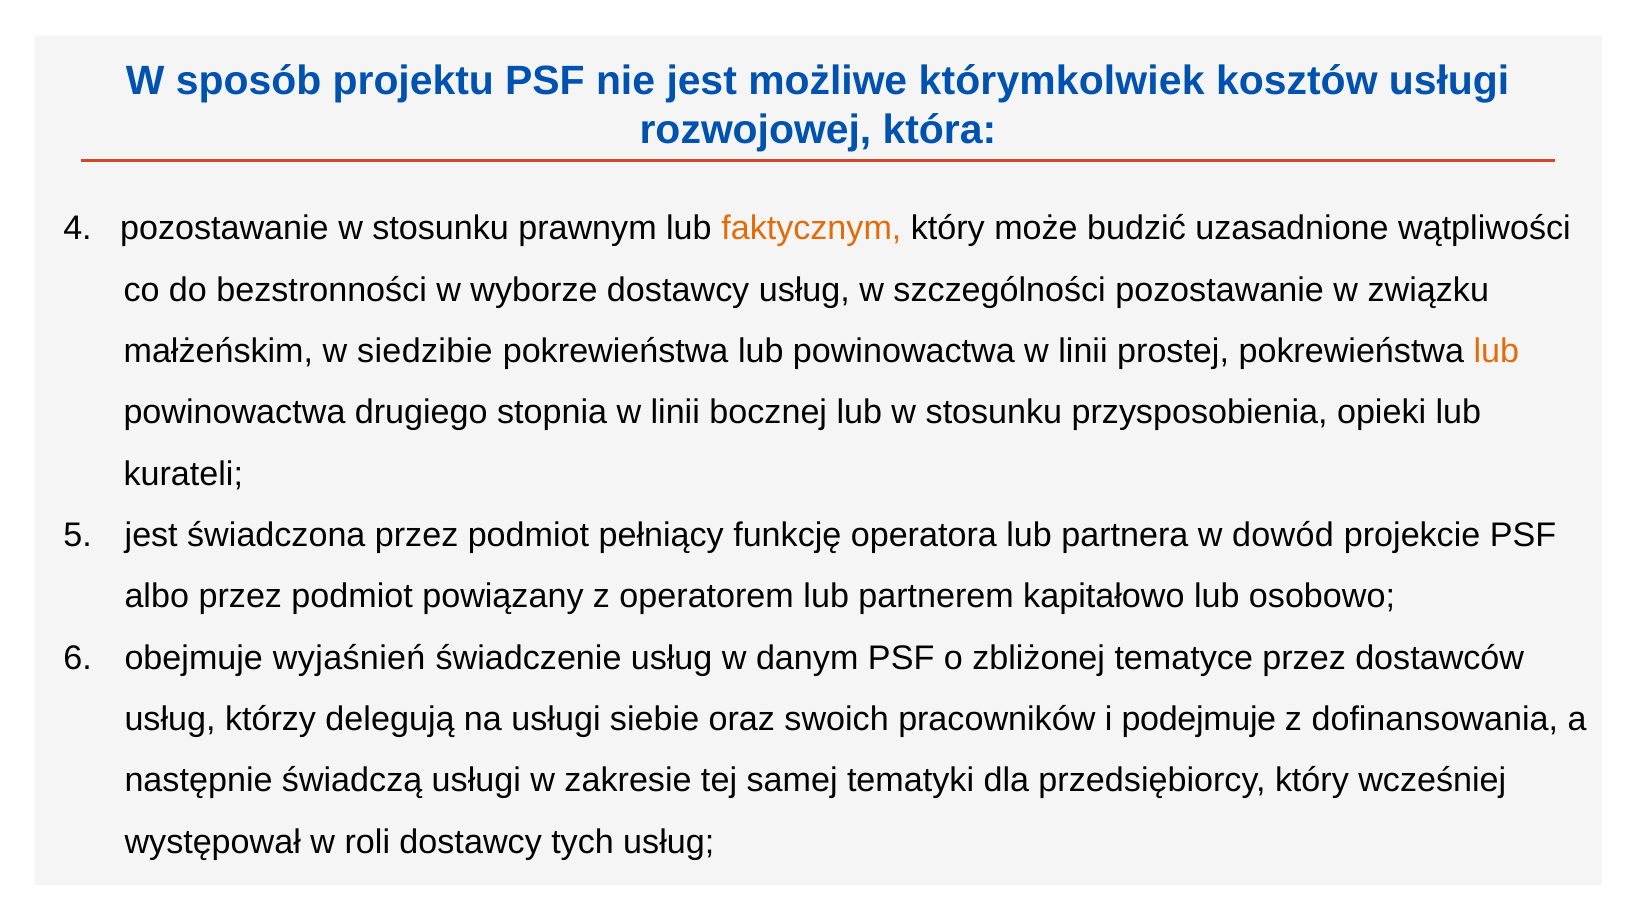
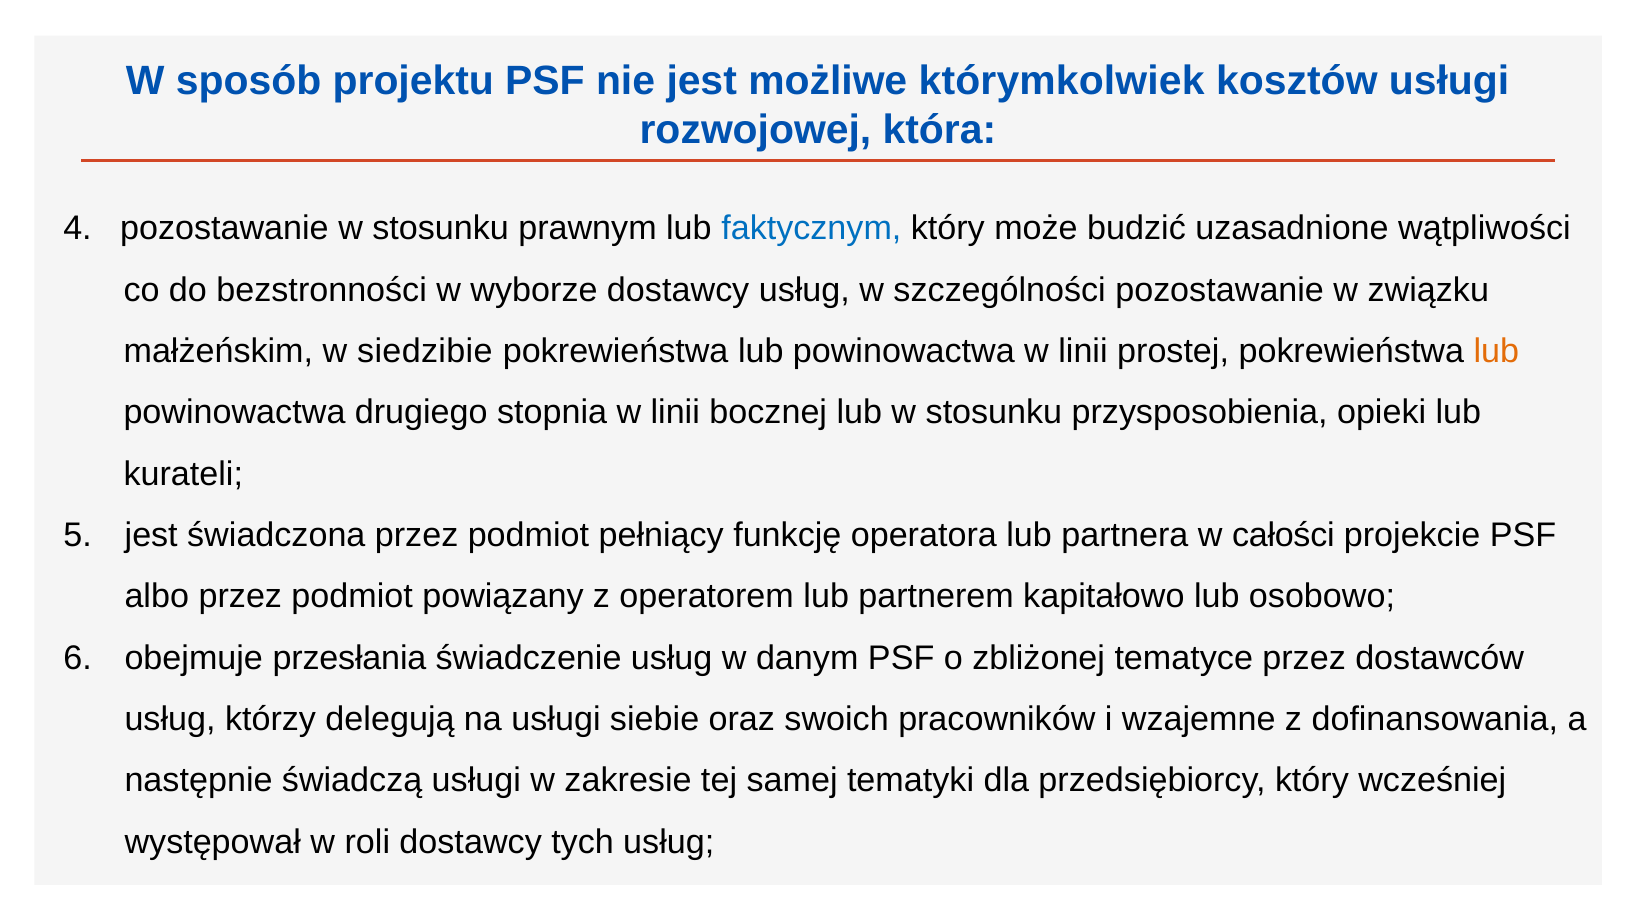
faktycznym colour: orange -> blue (811, 229)
dowód: dowód -> całości (1283, 535)
wyjaśnień: wyjaśnień -> przesłania (349, 658)
podejmuje: podejmuje -> wzajemne (1199, 719)
